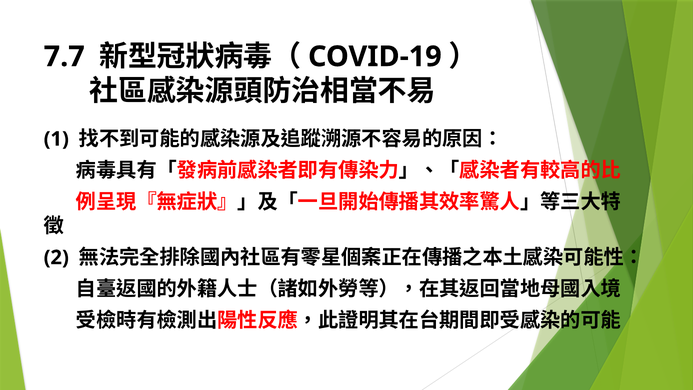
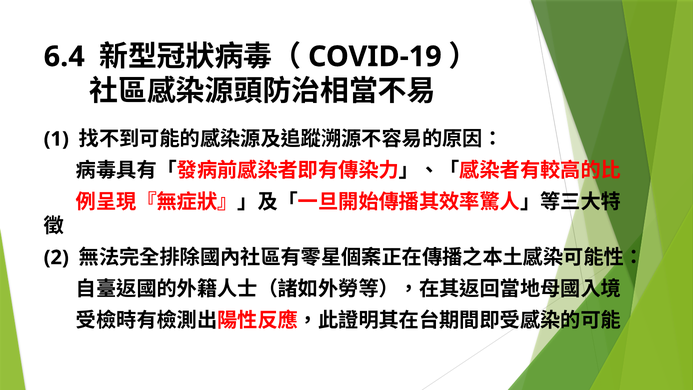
7.7: 7.7 -> 6.4 (64, 57)
